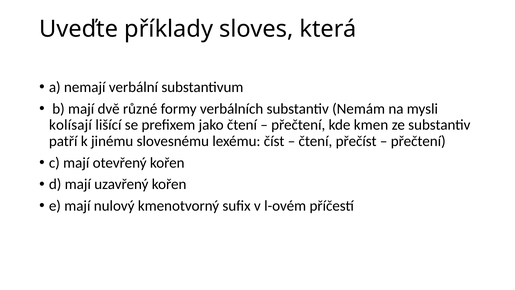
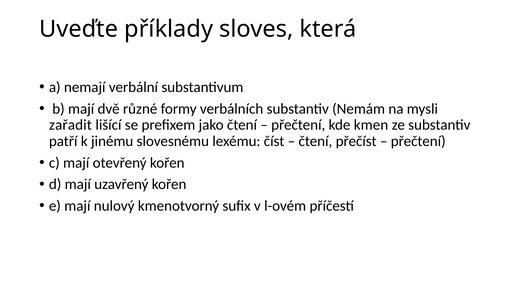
kolísají: kolísají -> zařadit (70, 125)
